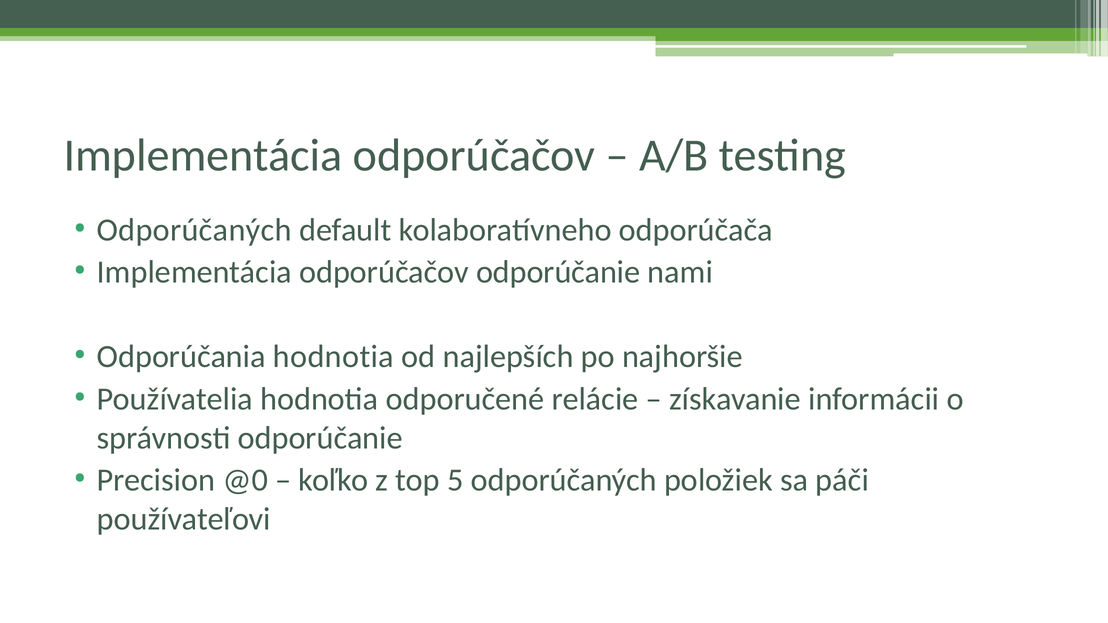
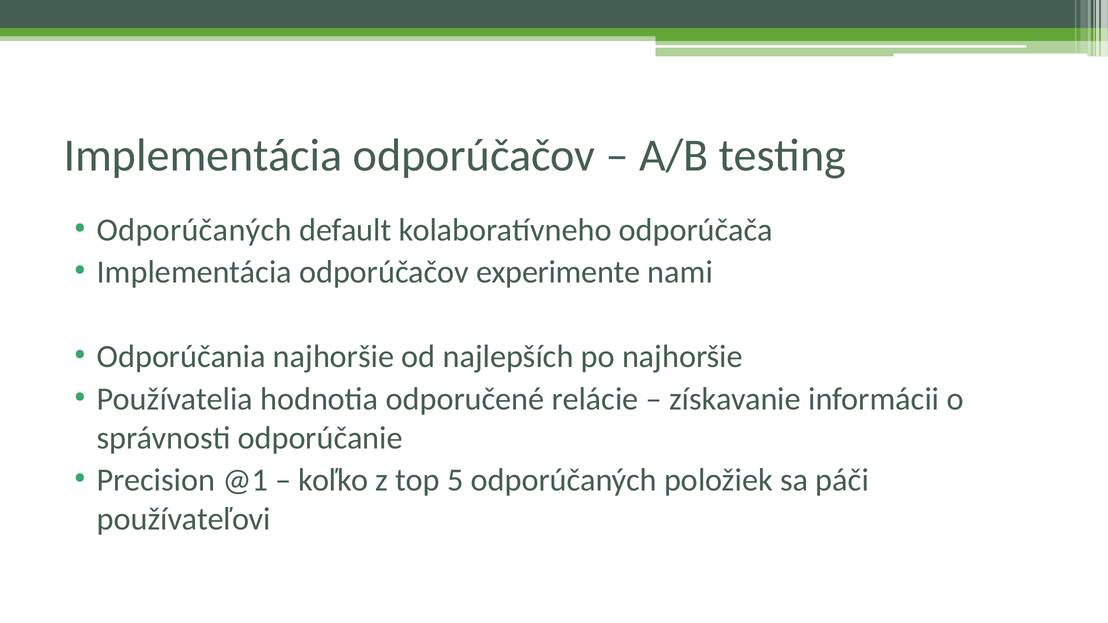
odporúčačov odporúčanie: odporúčanie -> experimente (558, 272)
Odporúčania hodnotia: hodnotia -> najhoršie (334, 357)
@0: @0 -> @1 (245, 480)
